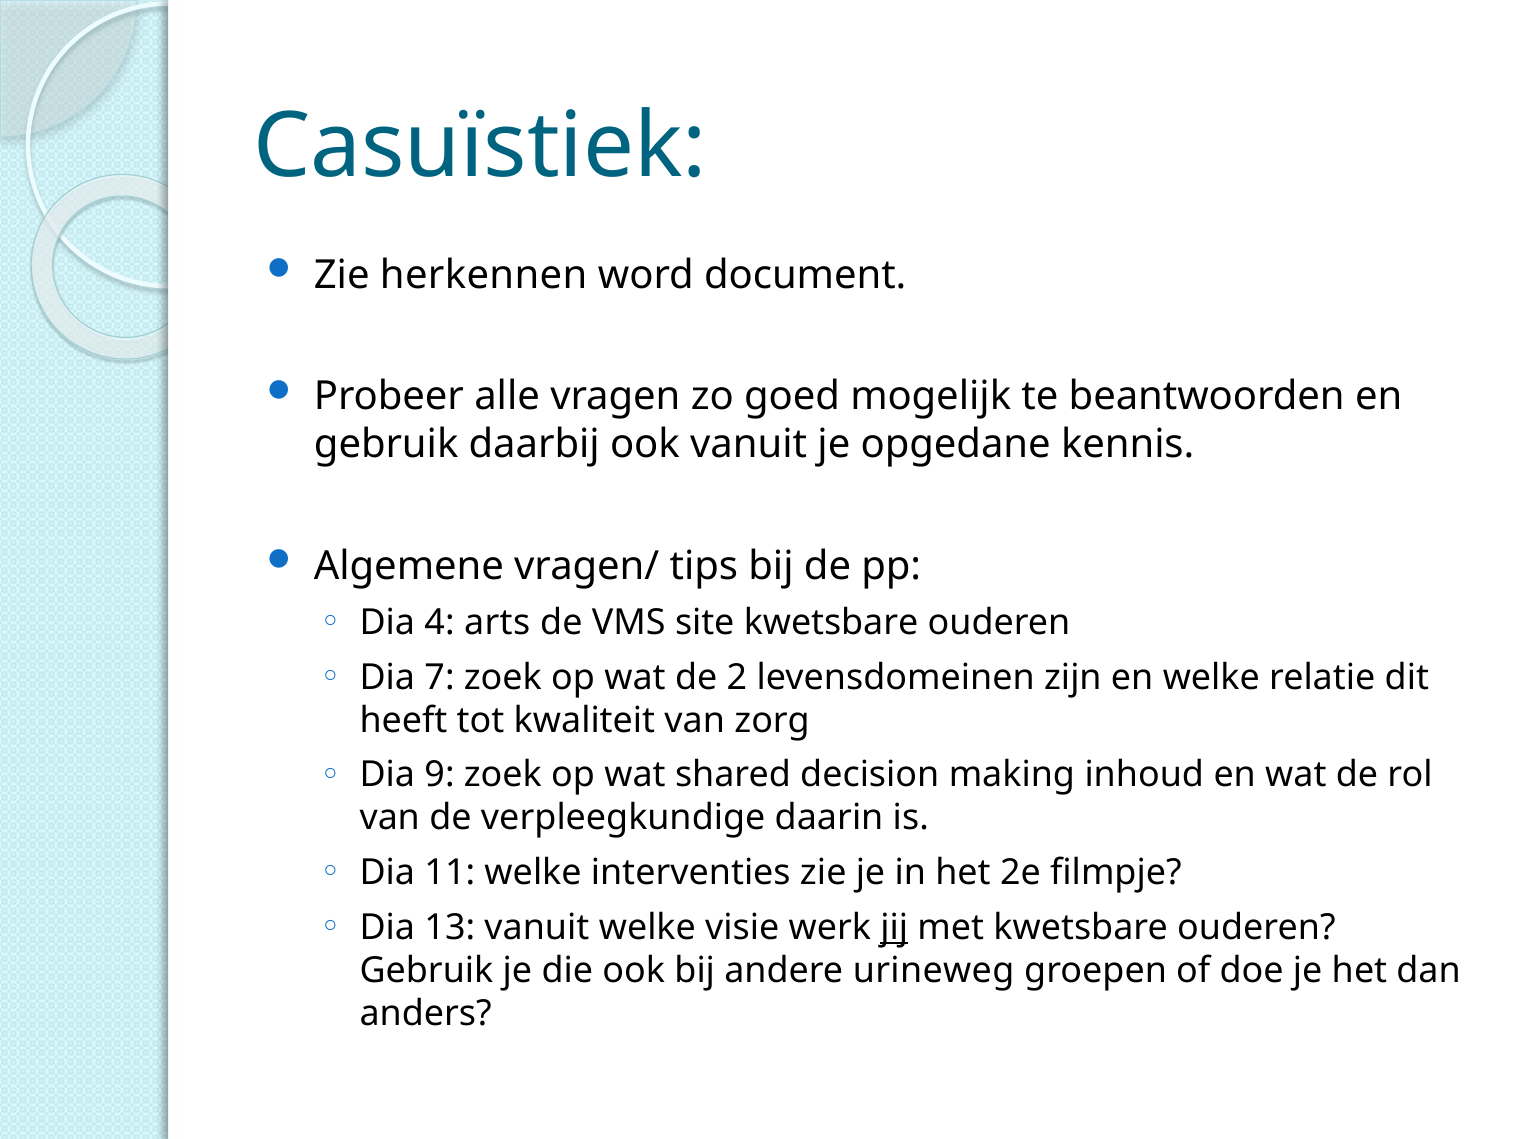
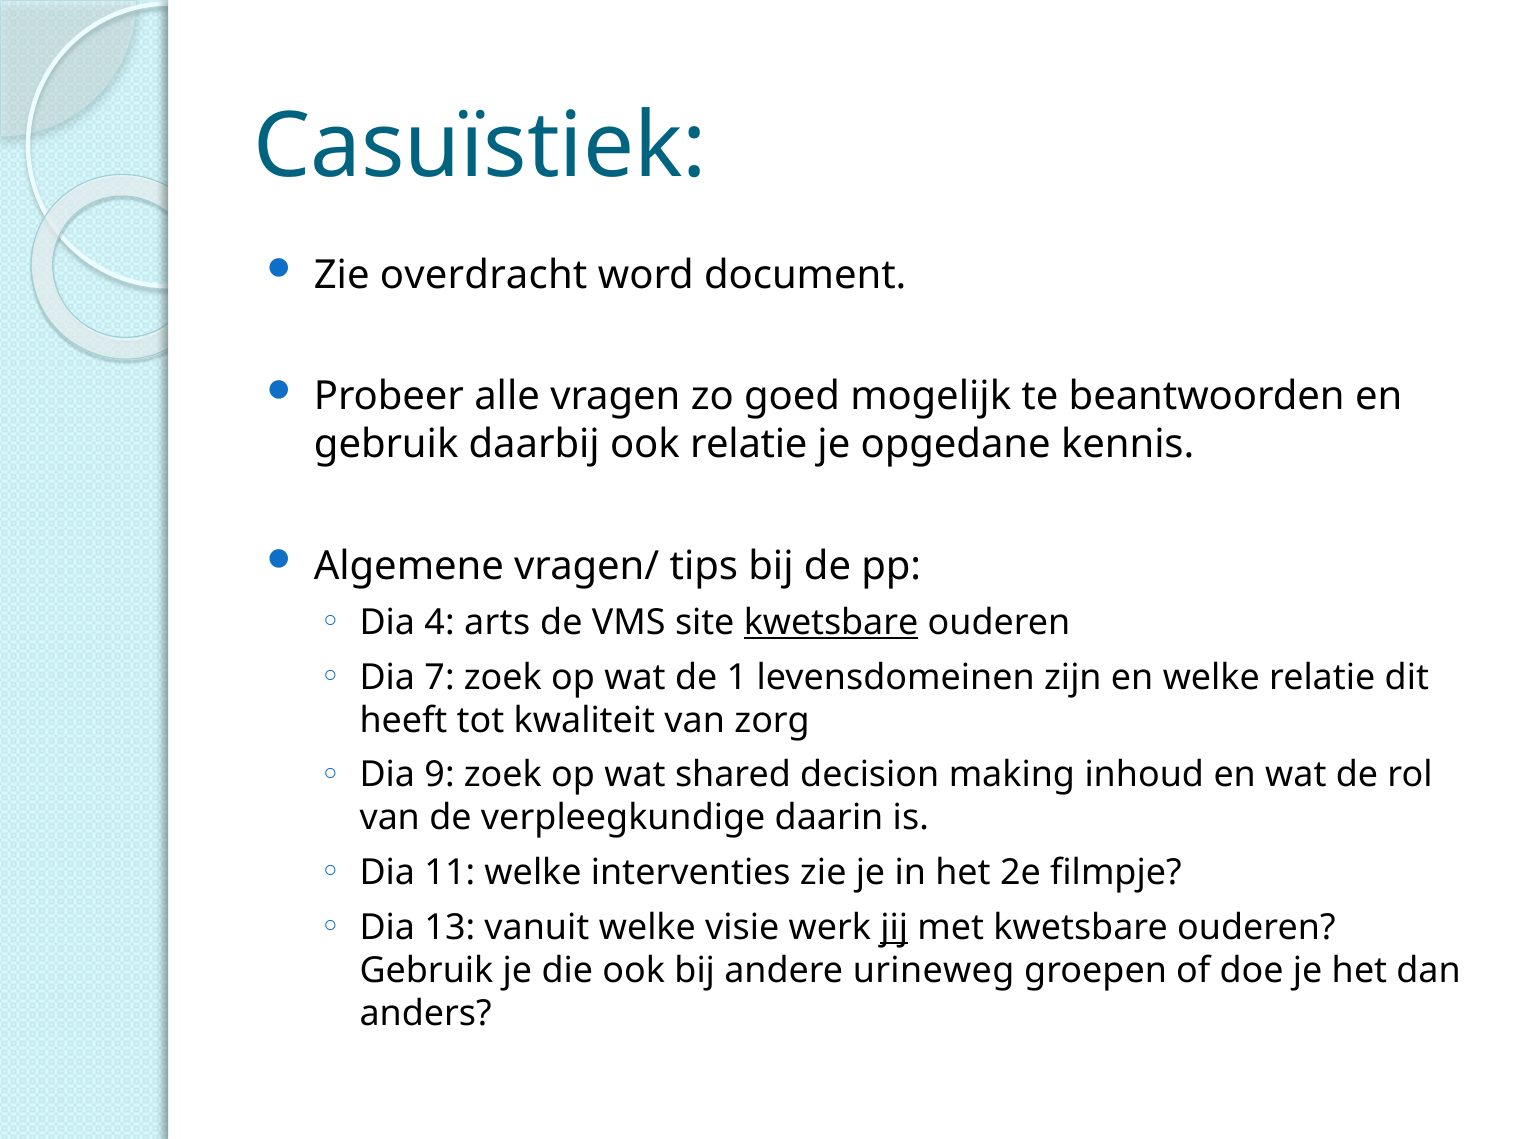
herkennen: herkennen -> overdracht (484, 275)
ook vanuit: vanuit -> relatie (749, 444)
kwetsbare underline: none -> present (831, 622)
2: 2 -> 1 (737, 677)
